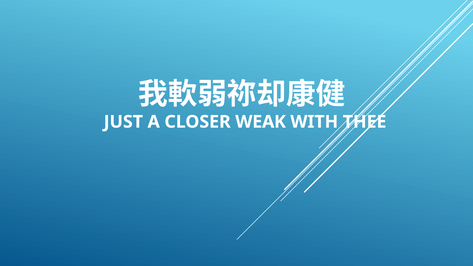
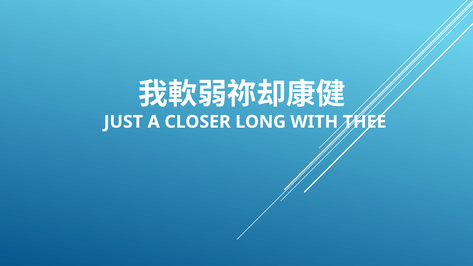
WEAK: WEAK -> LONG (261, 122)
